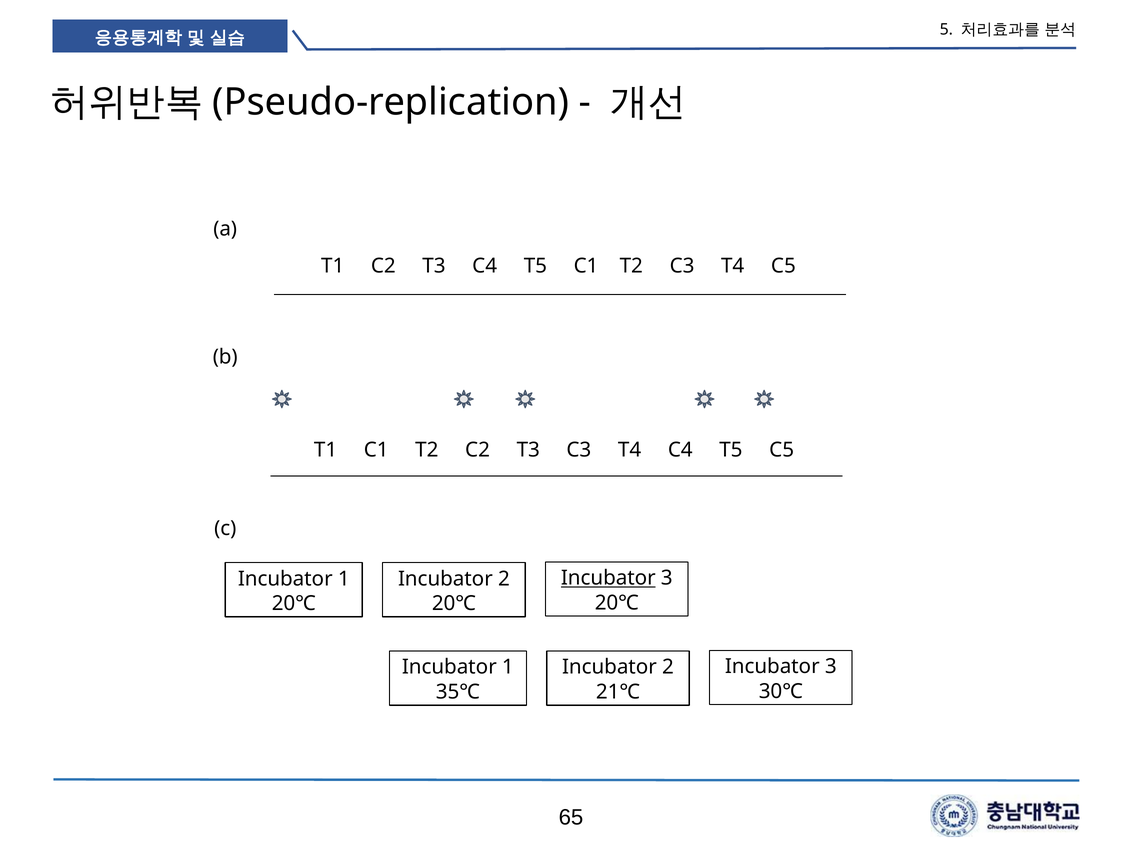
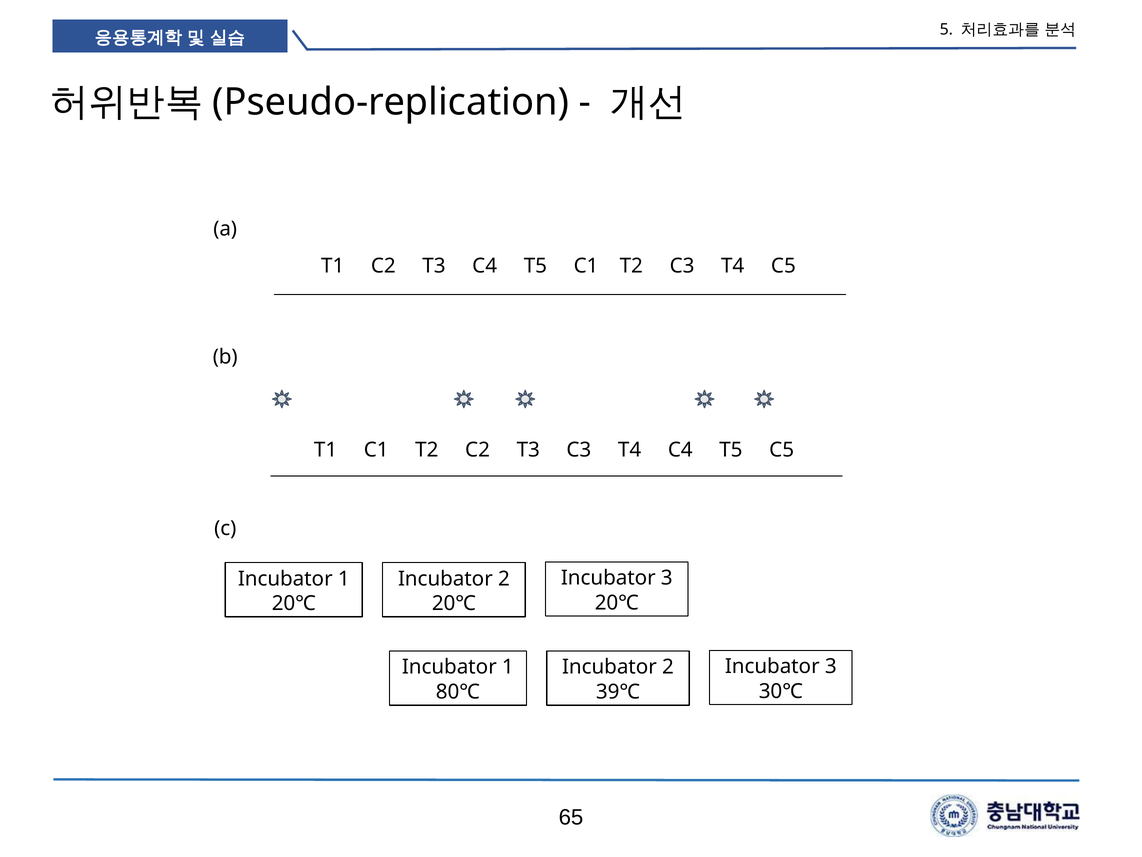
Incubator underline: present -> none (608, 578)
35℃: 35℃ -> 80℃ (458, 692)
21℃: 21℃ -> 39℃ (618, 692)
